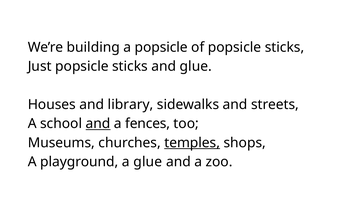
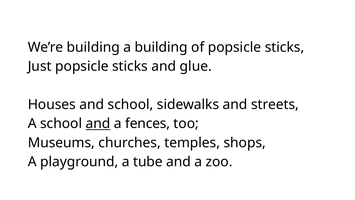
a popsicle: popsicle -> building (161, 47)
and library: library -> school (131, 104)
temples underline: present -> none (192, 142)
a glue: glue -> tube (148, 162)
